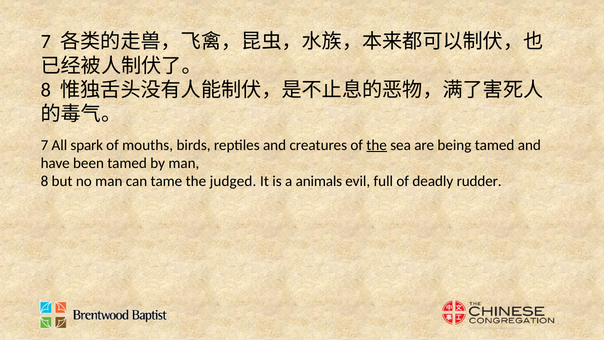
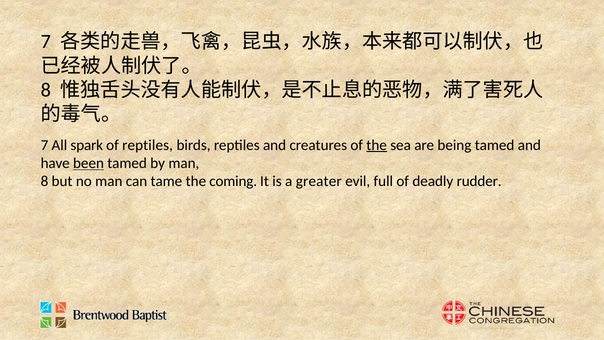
of mouths: mouths -> reptiles (148, 145)
been underline: none -> present (88, 163)
judged: judged -> coming (233, 181)
animals: animals -> greater (319, 181)
